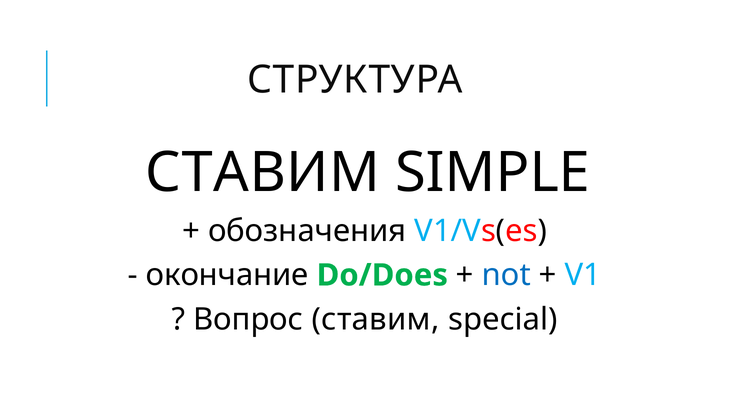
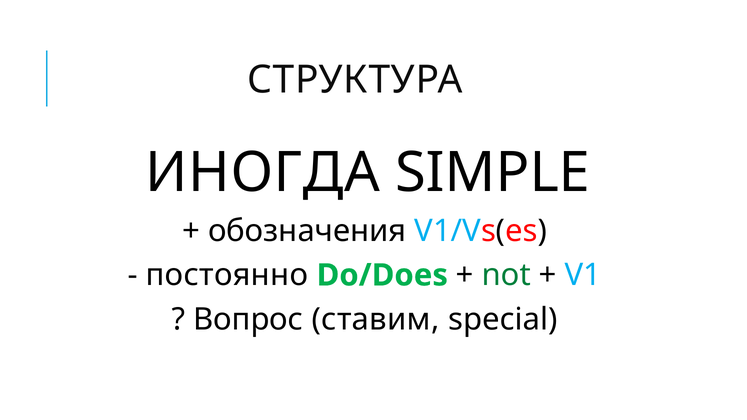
СТАВИМ: СТАВИМ -> ИНОГДА (263, 173)
окончание: окончание -> постоянно (227, 275)
not colour: blue -> green (506, 275)
